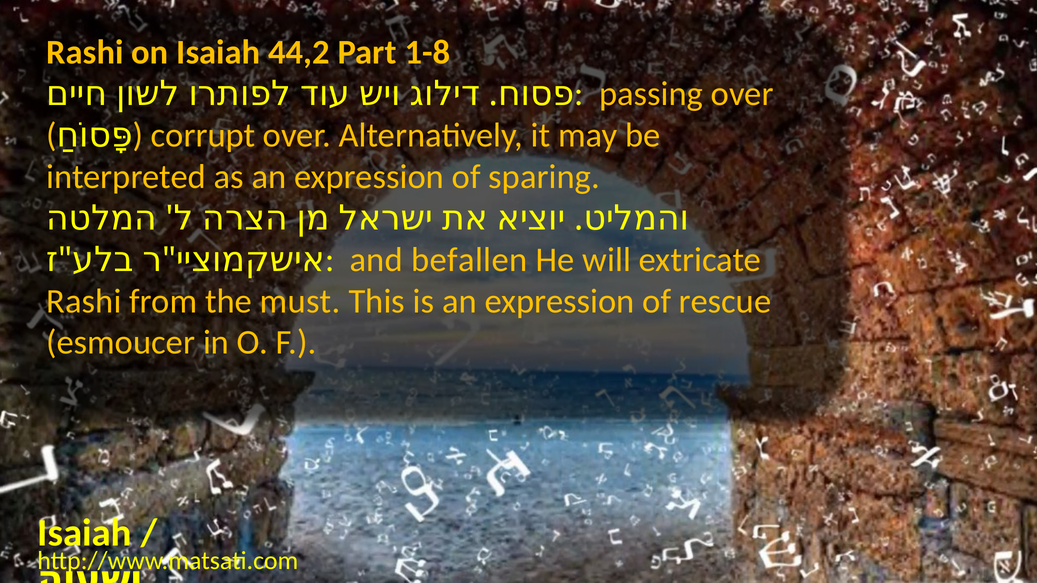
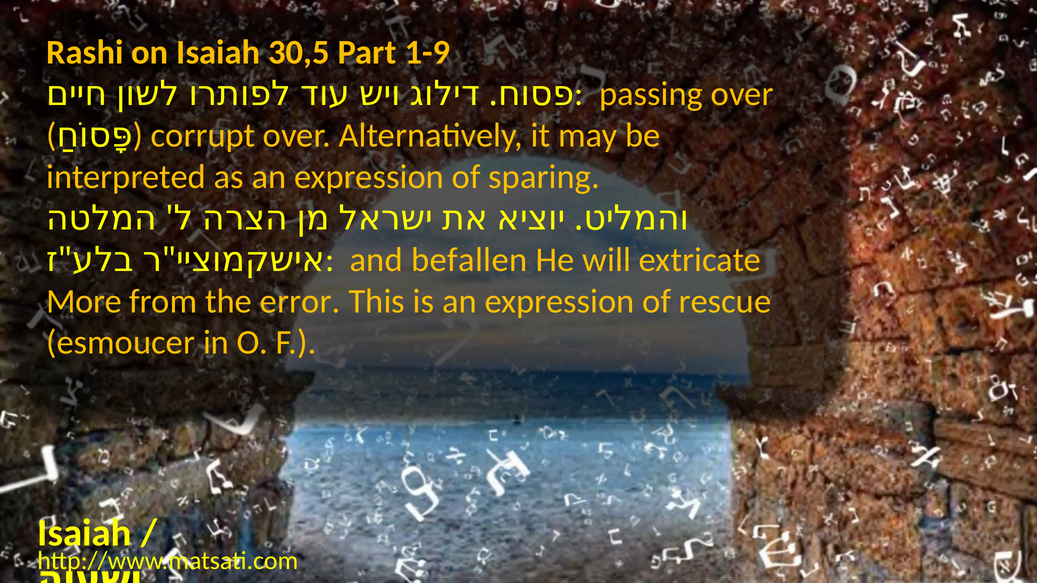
44,2: 44,2 -> 30,5 (299, 52)
1-8: 1-8 -> 1-9 (427, 52)
Rashi: Rashi -> More (84, 301)
must: must -> error (300, 301)
